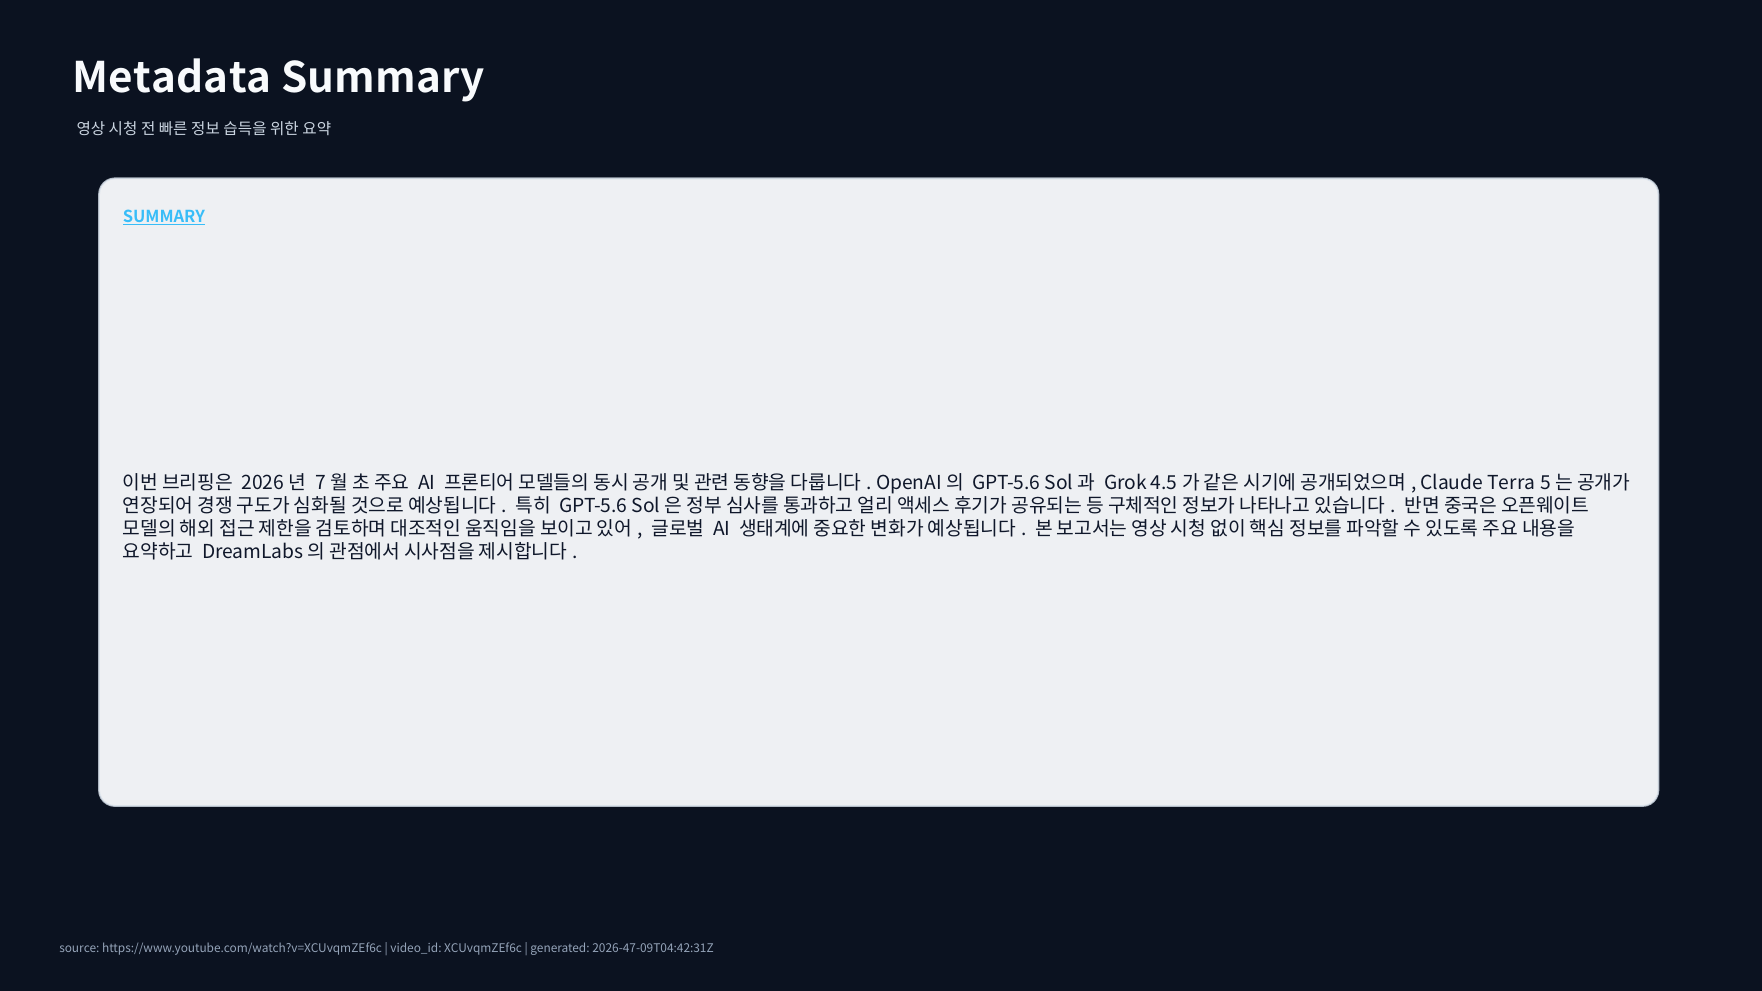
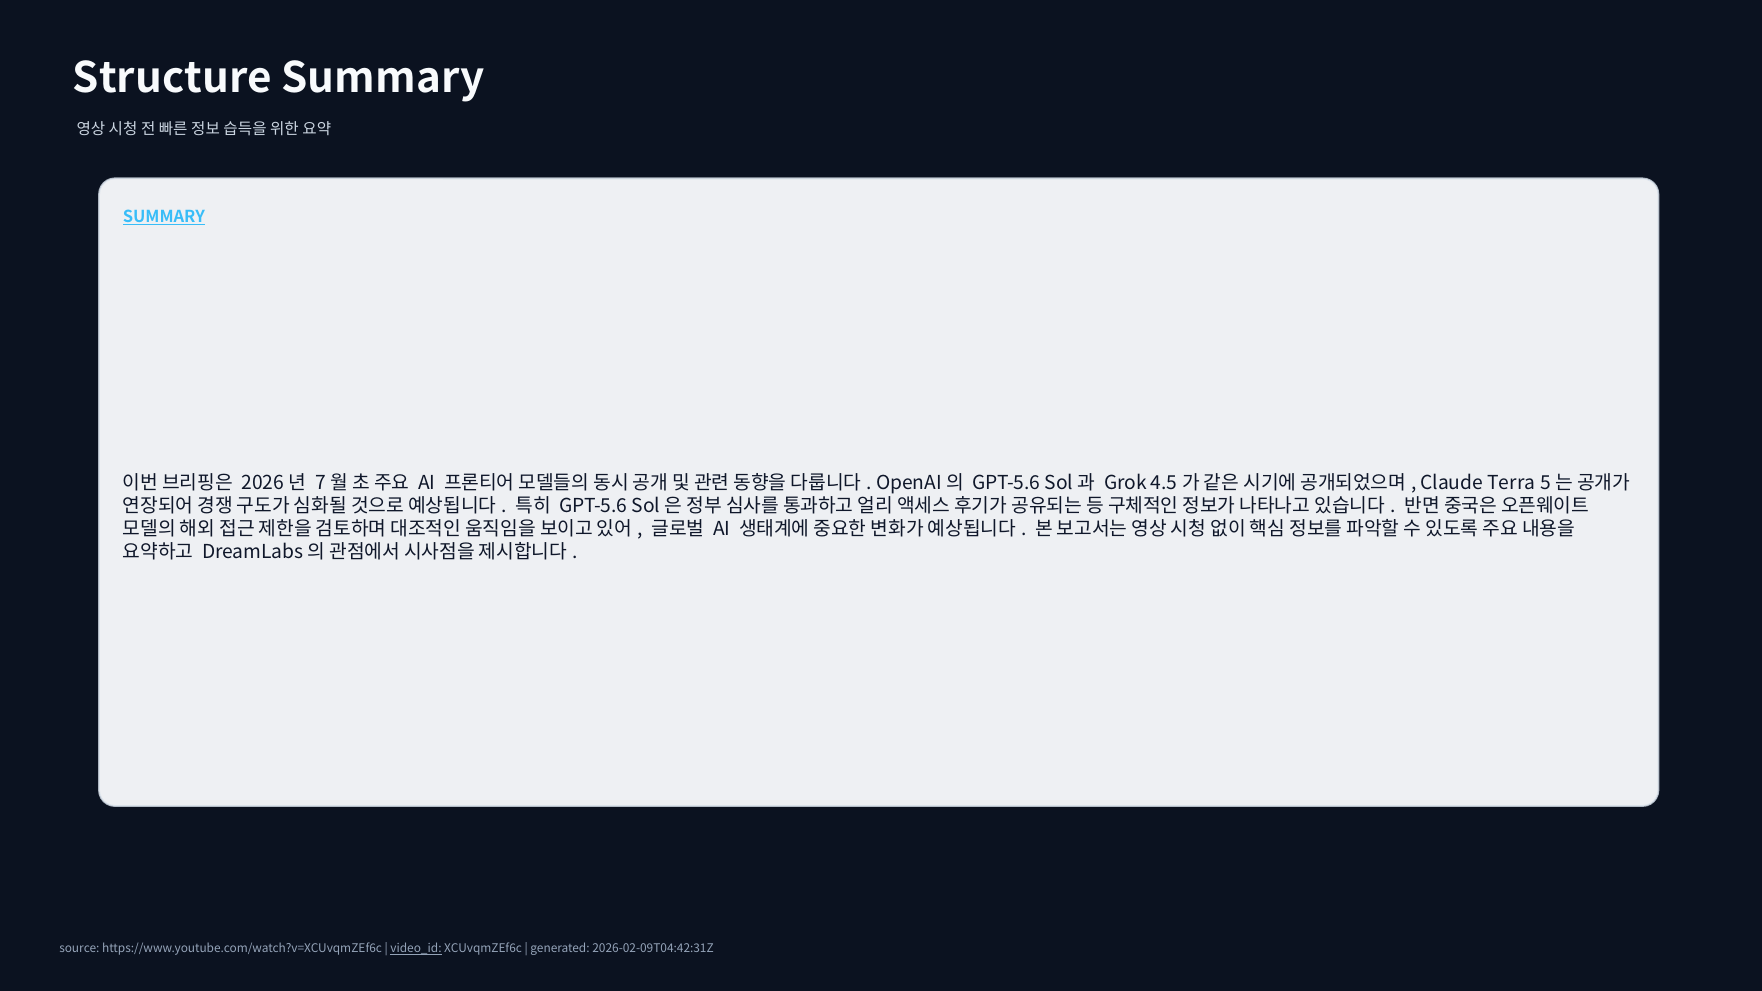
Metadata: Metadata -> Structure (172, 79)
video_id underline: none -> present (416, 949)
2026-47-09T04:42:31Z: 2026-47-09T04:42:31Z -> 2026-02-09T04:42:31Z (653, 949)
